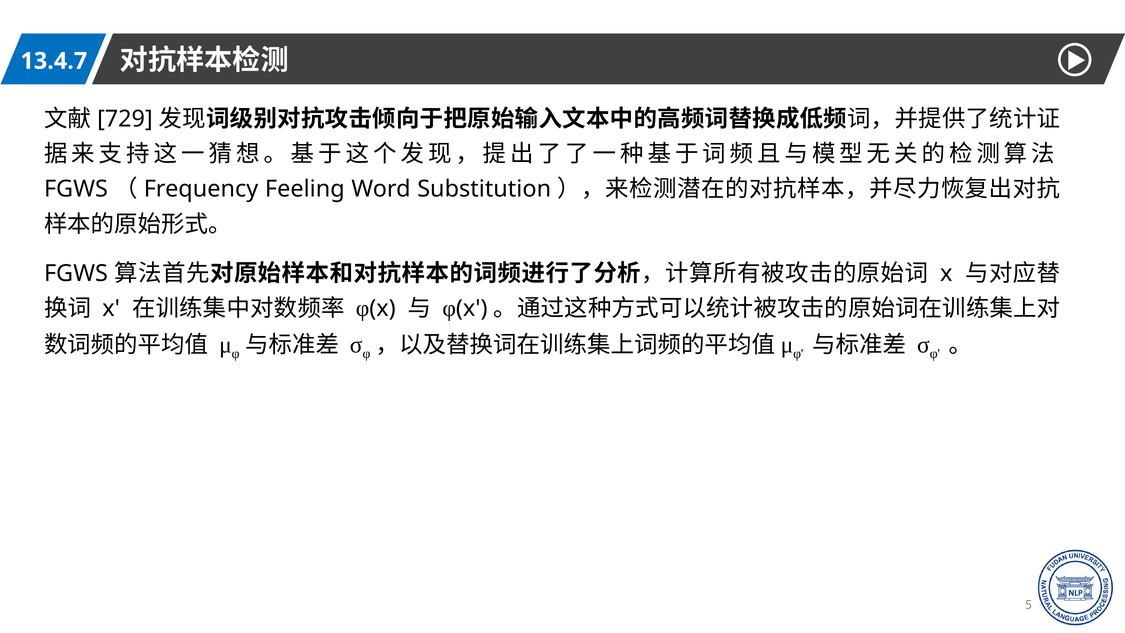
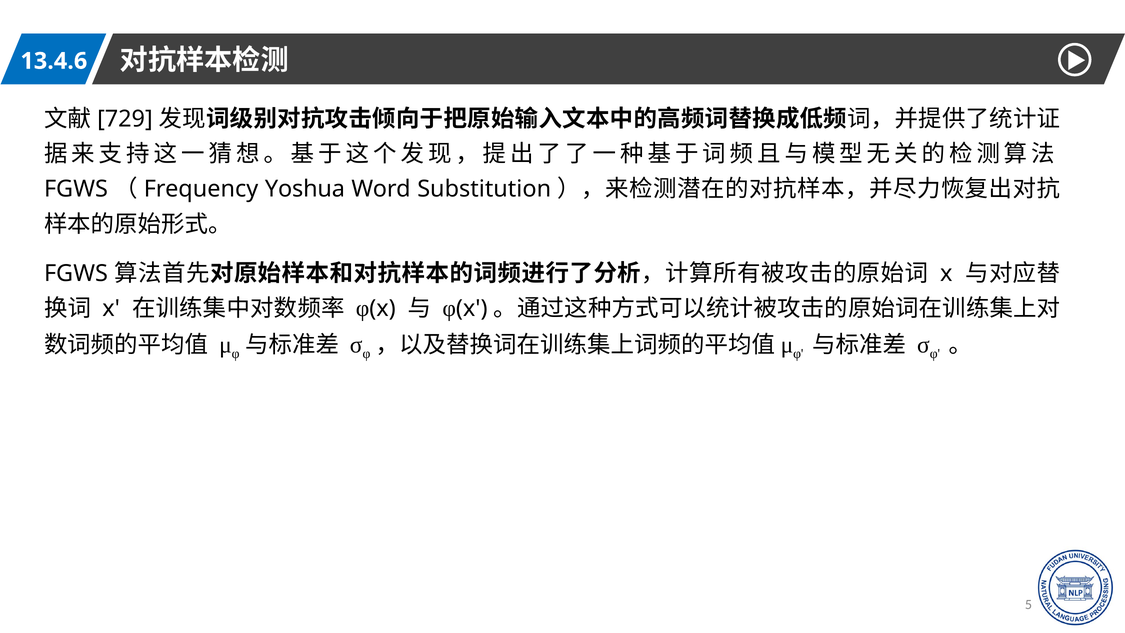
13.4.7: 13.4.7 -> 13.4.6 (54, 61)
Feeling: Feeling -> Yoshua (305, 189)
